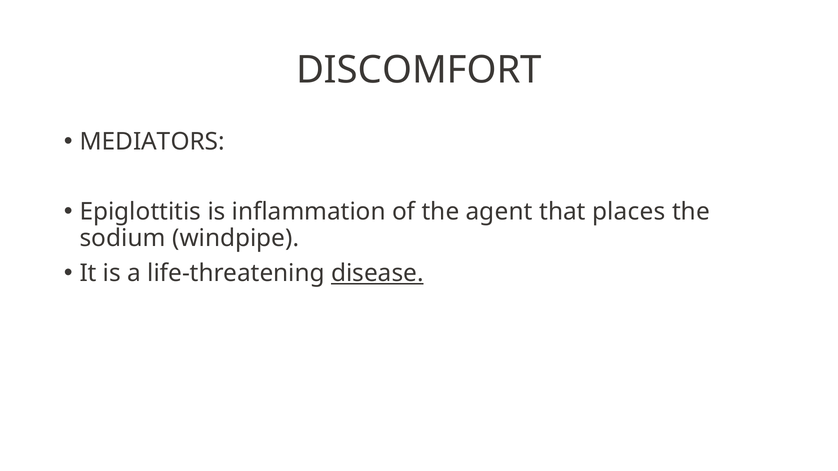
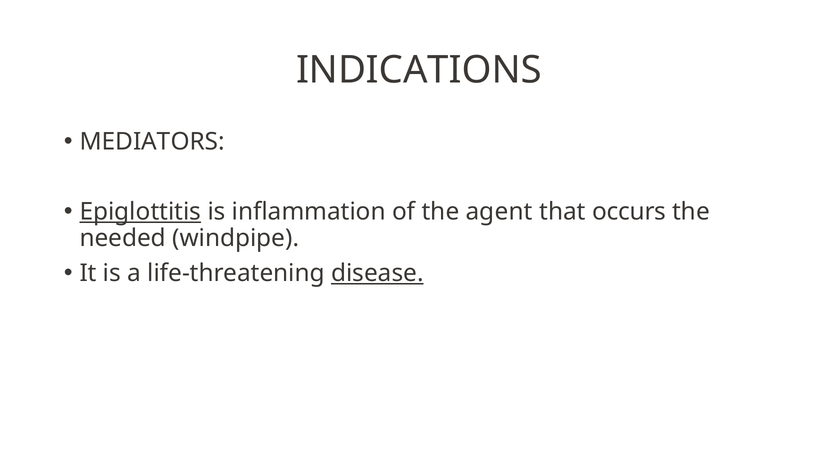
DISCOMFORT: DISCOMFORT -> INDICATIONS (419, 70)
Epiglottitis underline: none -> present (140, 212)
places: places -> occurs (629, 212)
sodium: sodium -> needed (123, 238)
